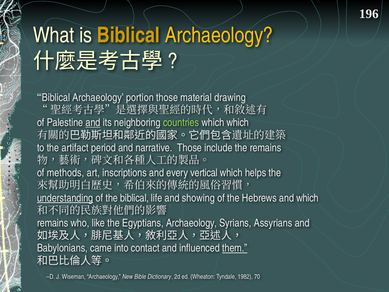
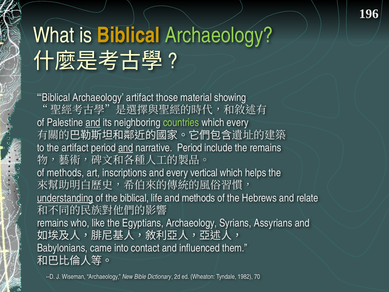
Archaeology colour: yellow -> light green (219, 35)
Archaeology portion: portion -> artifact (140, 97)
drawing: drawing -> showing (230, 97)
which which: which -> every (238, 123)
and underline: none -> present (126, 148)
narrative Those: Those -> Period (190, 148)
and showing: showing -> methods (198, 198)
and which: which -> relate (307, 198)
them underline: present -> none (235, 248)
